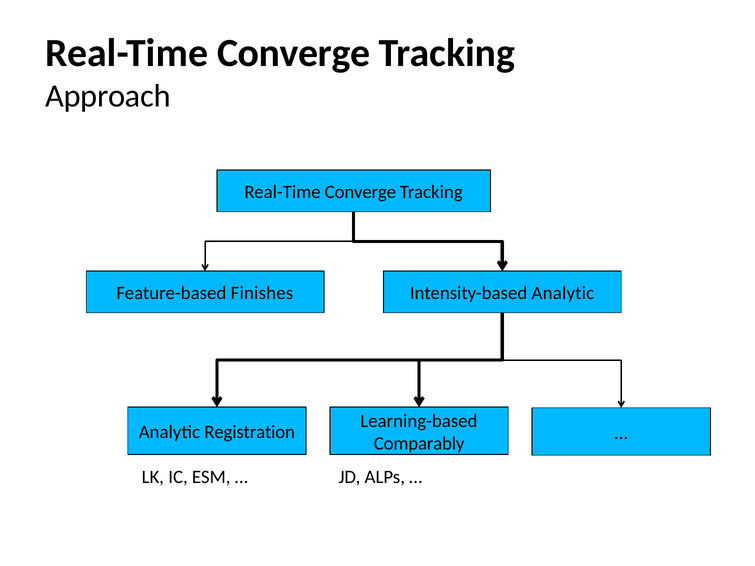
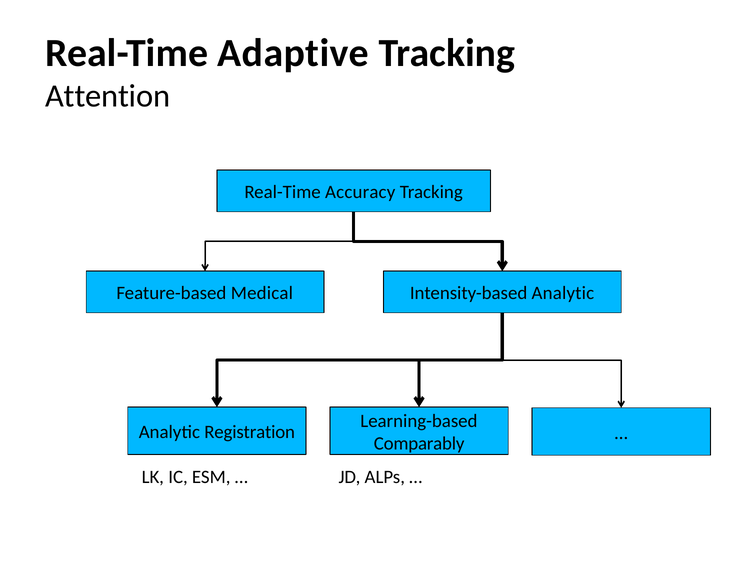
Converge: Converge -> Adaptive (293, 53)
Approach: Approach -> Attention (108, 96)
Converge: Converge -> Accuracy (360, 192)
Finishes: Finishes -> Medical (262, 293)
